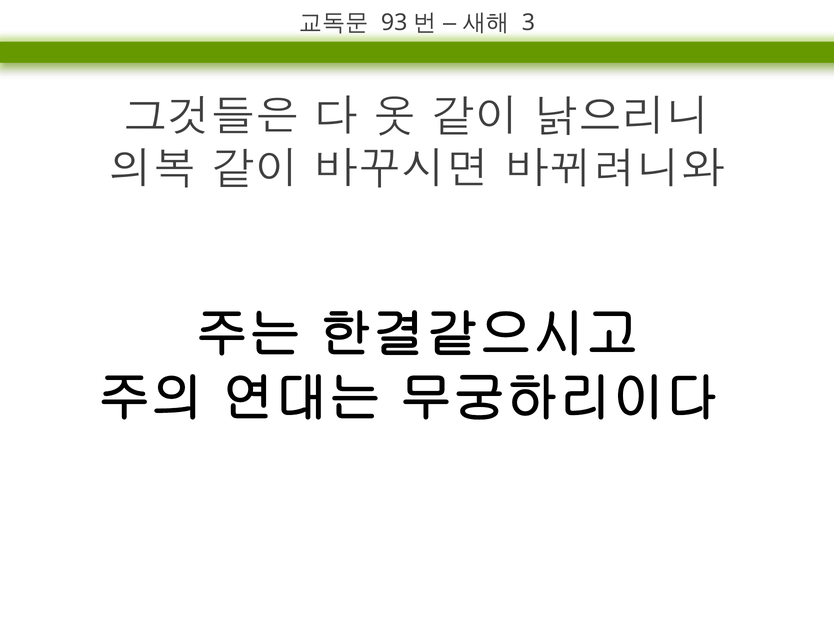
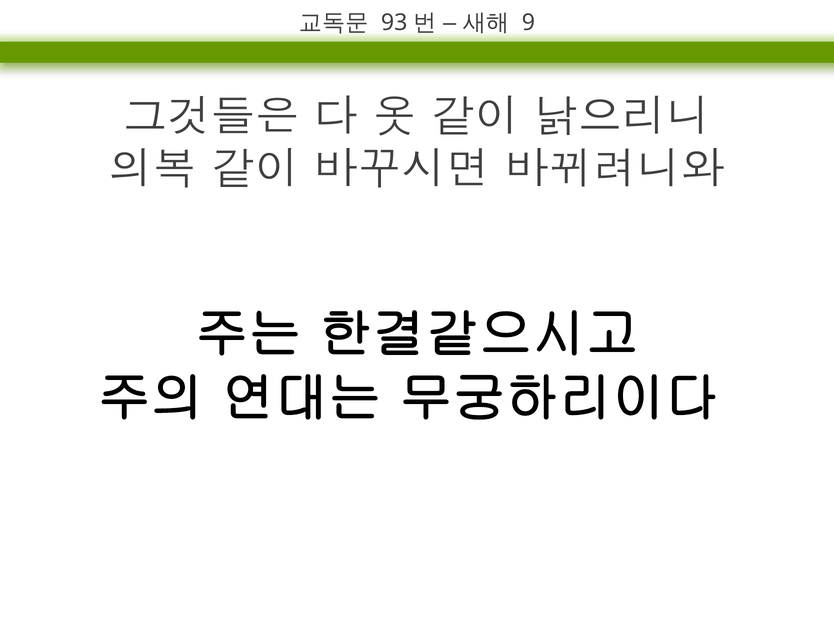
3: 3 -> 9 (529, 22)
